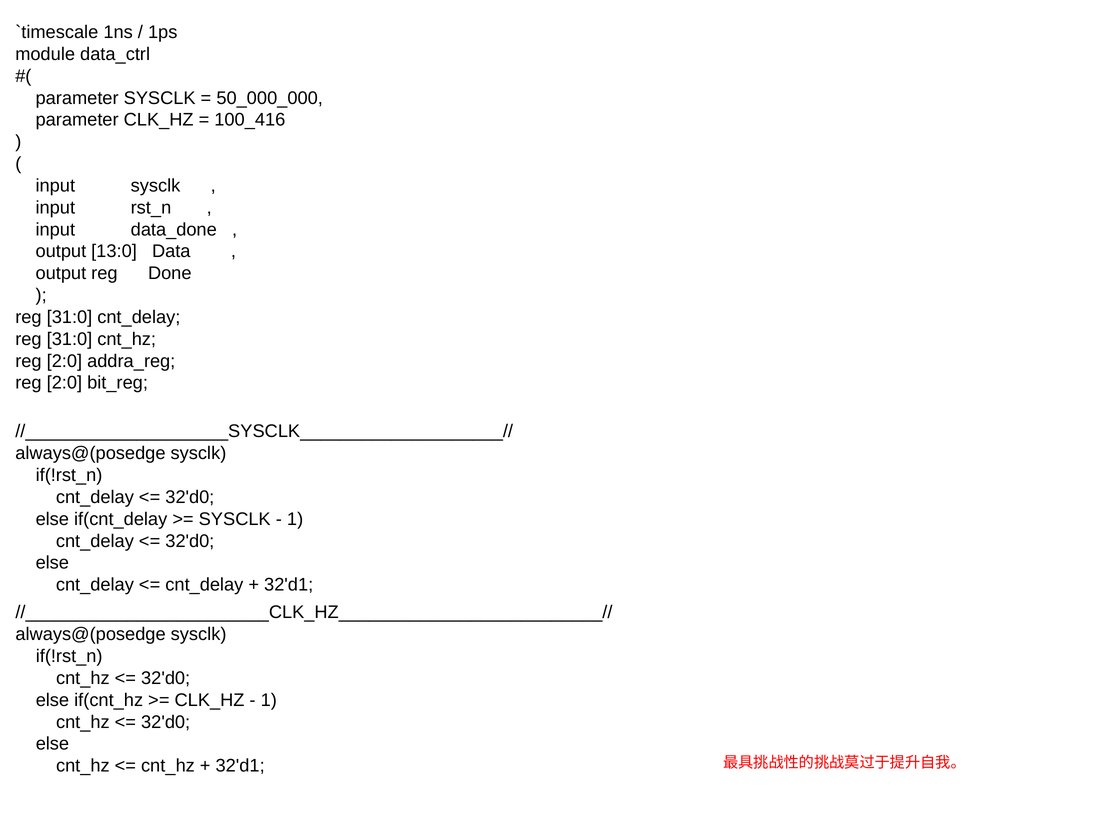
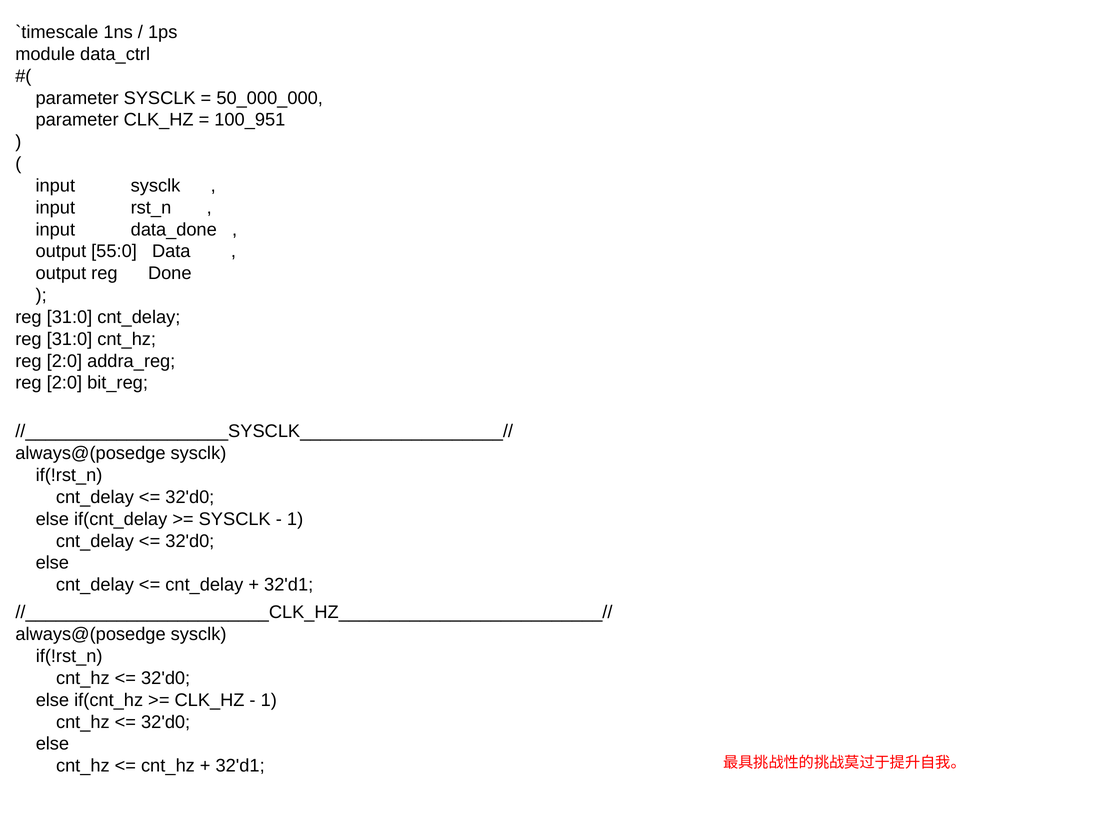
100_416: 100_416 -> 100_951 (250, 120)
13:0: 13:0 -> 55:0 (114, 251)
